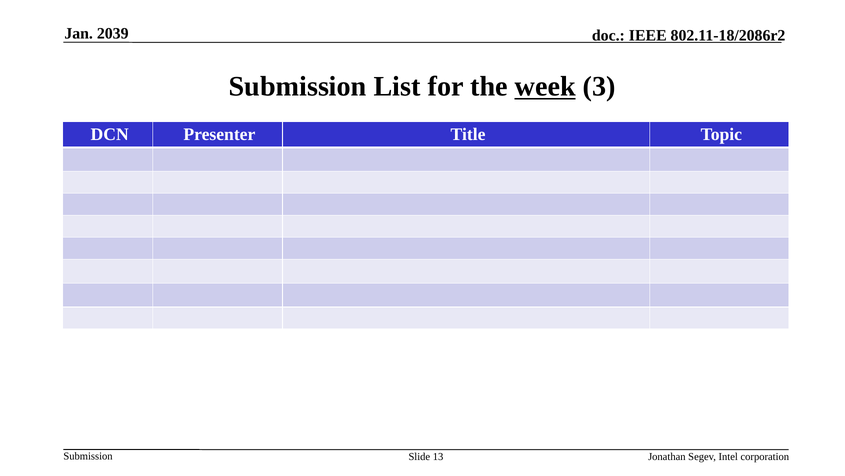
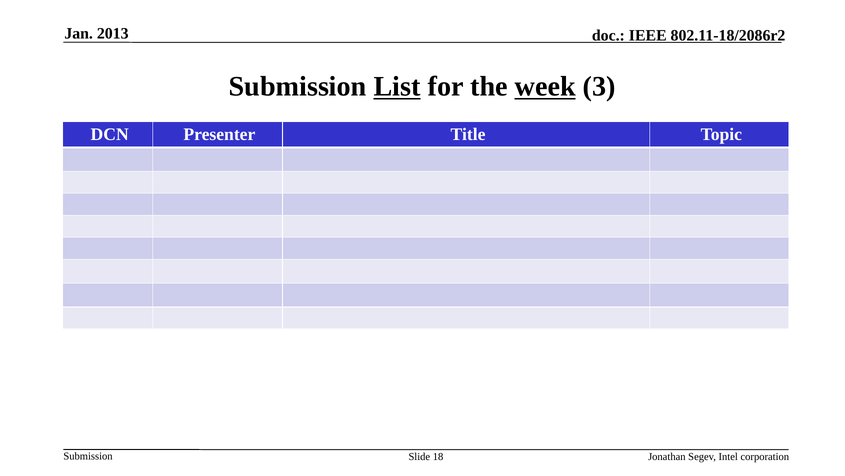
2039: 2039 -> 2013 (113, 34)
List underline: none -> present (397, 86)
13: 13 -> 18 (438, 456)
